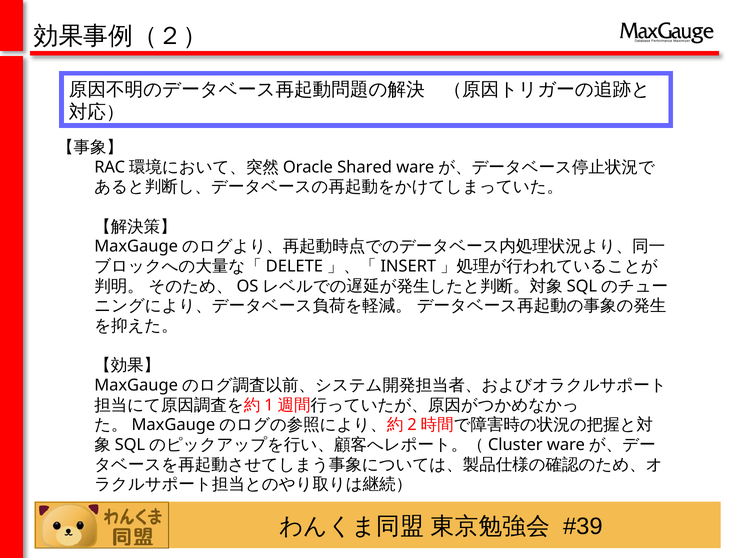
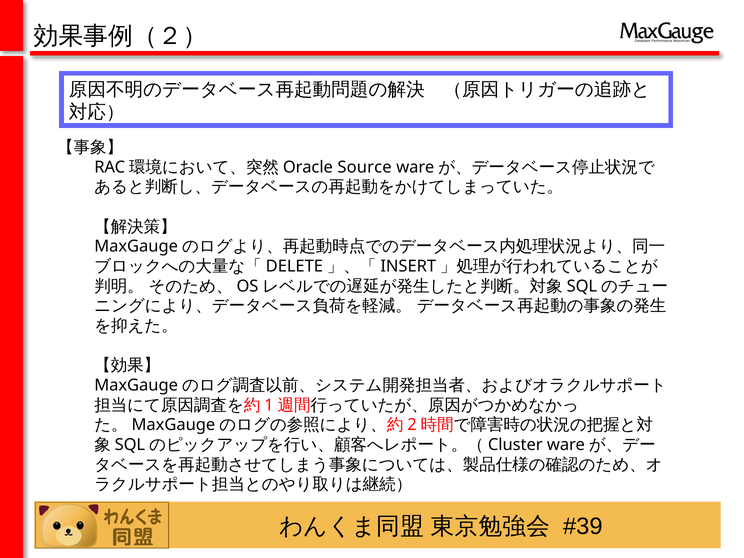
Shared: Shared -> Source (364, 167)
